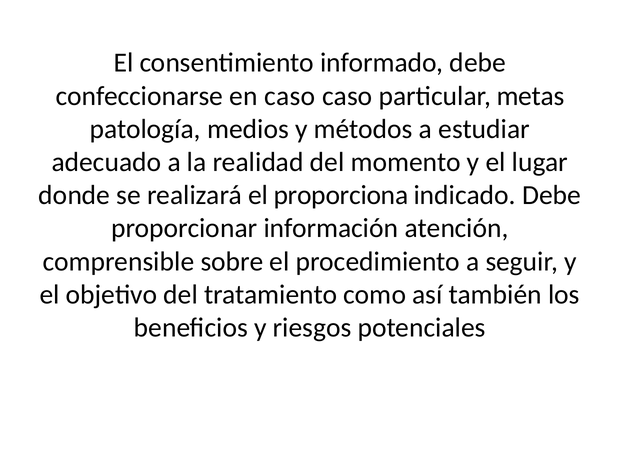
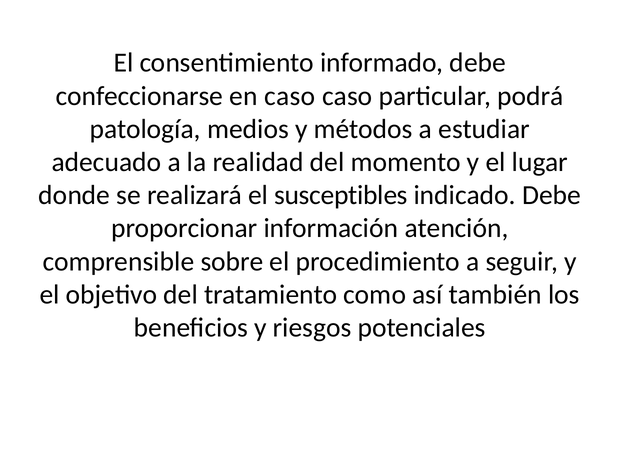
metas: metas -> podrá (530, 96)
proporciona: proporciona -> susceptibles (341, 195)
